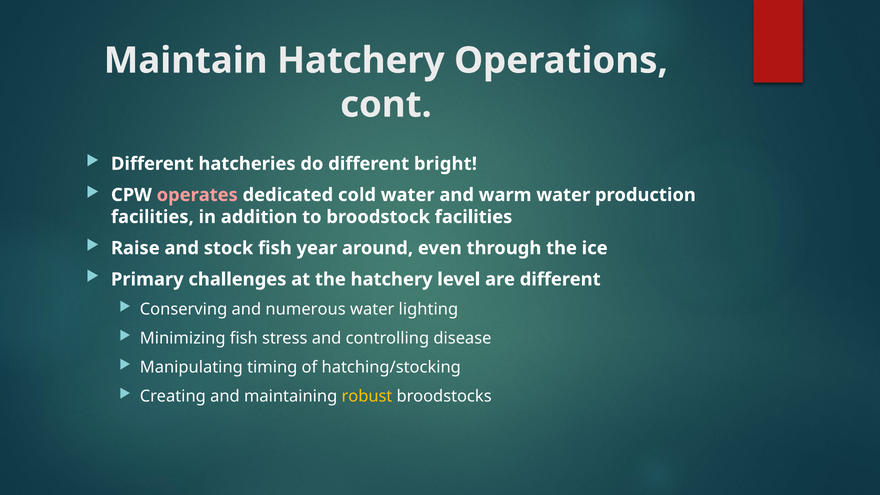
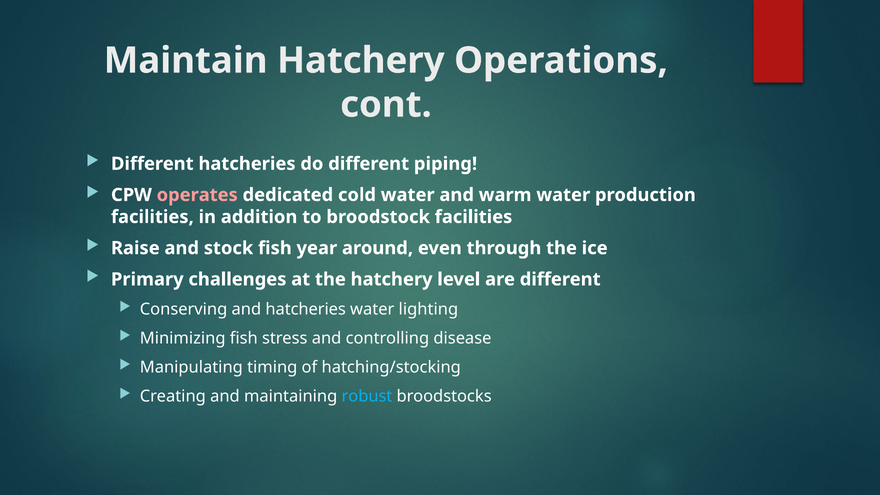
bright: bright -> piping (446, 164)
and numerous: numerous -> hatcheries (306, 309)
robust colour: yellow -> light blue (367, 396)
